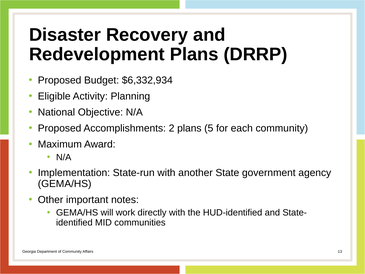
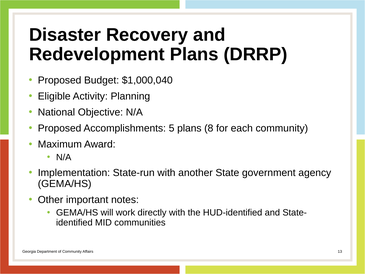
$6,332,934: $6,332,934 -> $1,000,040 (147, 80)
2: 2 -> 5 (172, 128)
5: 5 -> 8 (209, 128)
